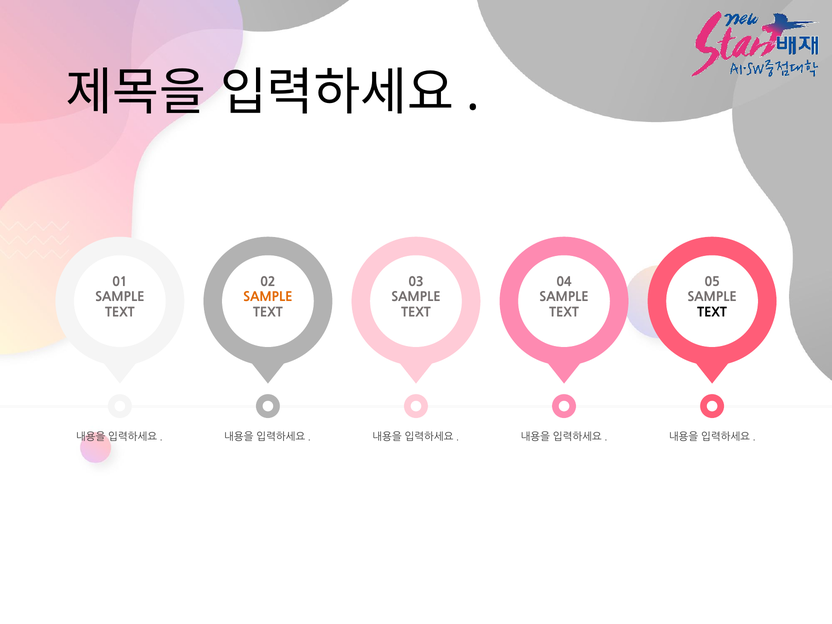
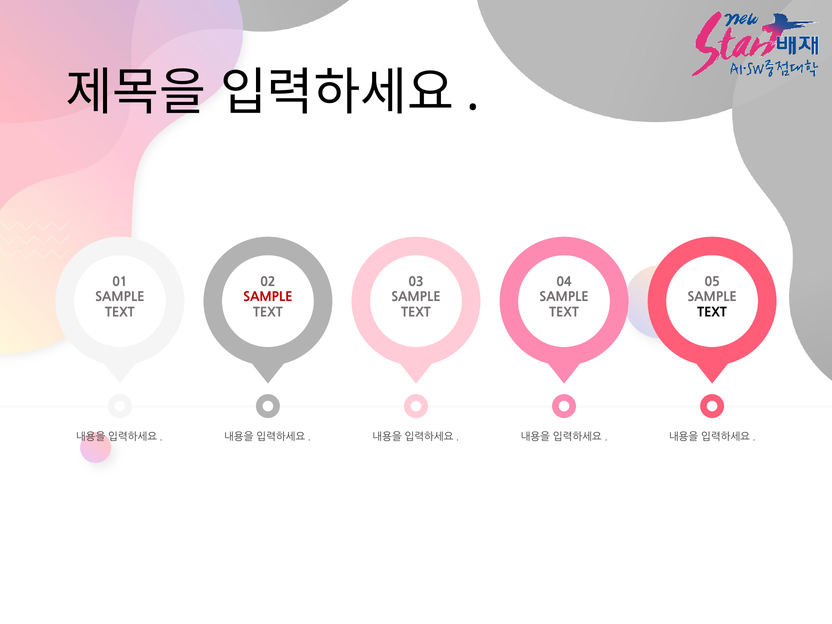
SAMPLE colour: orange -> red (268, 297)
